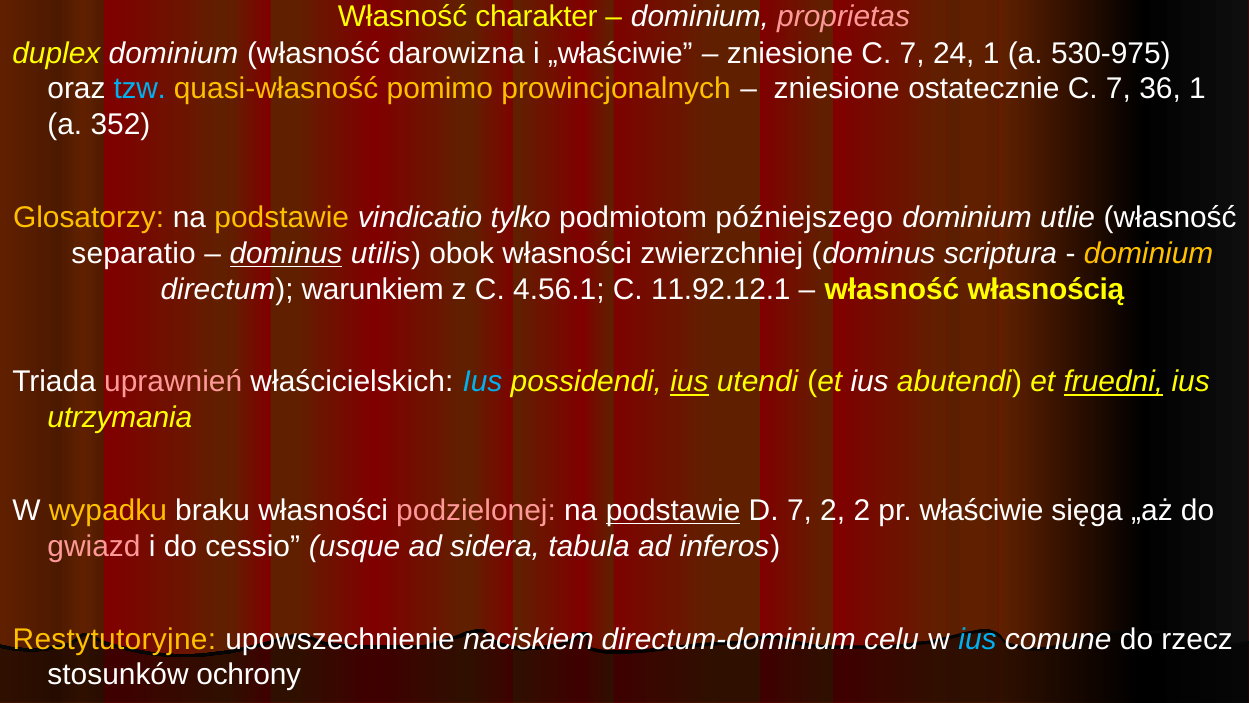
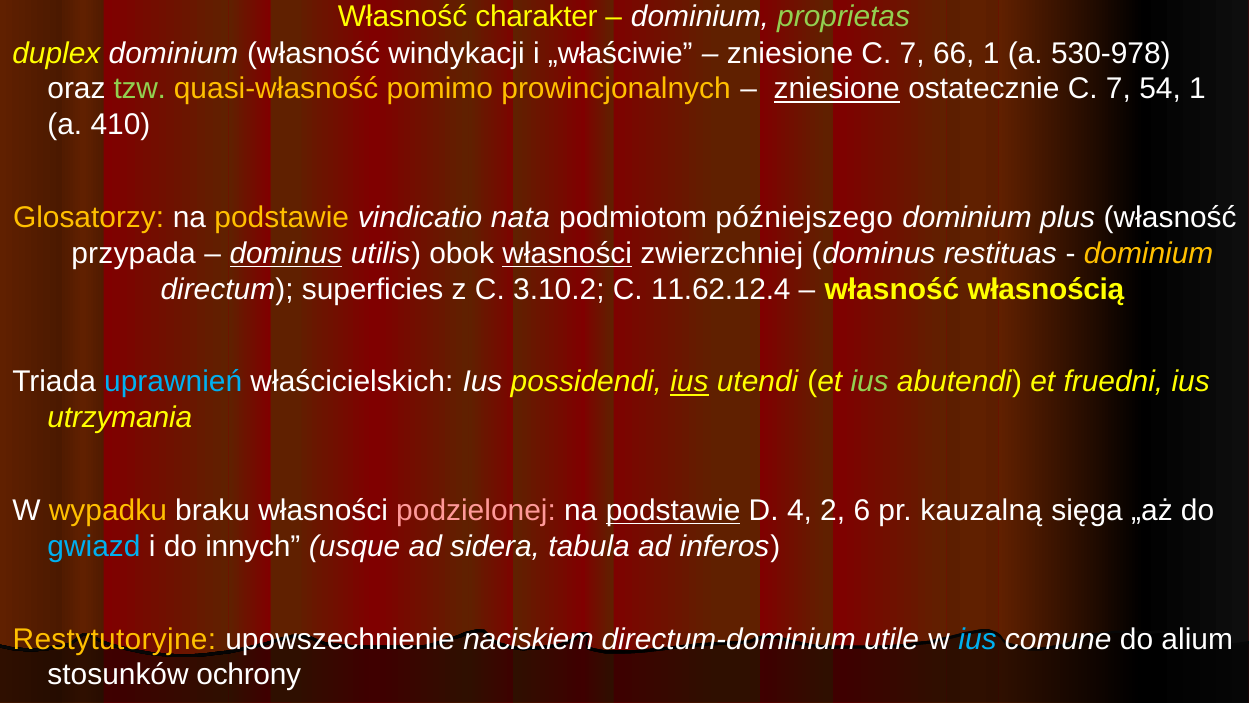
proprietas colour: pink -> light green (844, 17)
darowizna: darowizna -> windykacji (457, 53)
24: 24 -> 66 (954, 53)
530-975: 530-975 -> 530-978 (1111, 53)
tzw colour: light blue -> light green (140, 89)
zniesione underline: none -> present (837, 89)
36: 36 -> 54 (1160, 89)
352: 352 -> 410 (121, 125)
tylko: tylko -> nata (520, 217)
utlie: utlie -> plus (1068, 217)
separatio: separatio -> przypada (134, 253)
własności underline: none -> present (567, 253)
scriptura: scriptura -> restituas (1000, 253)
warunkiem: warunkiem -> superficies (373, 289)
4.56.1: 4.56.1 -> 3.10.2 (559, 289)
11.92.12.1: 11.92.12.1 -> 11.62.12.4 (721, 289)
uprawnień colour: pink -> light blue (173, 382)
Ius colour: light blue -> white (483, 382)
ius colour: white -> light green (870, 382)
fruedni underline: present -> none (1113, 382)
D 7: 7 -> 4 (799, 510)
2 2: 2 -> 6 (862, 510)
właściwie: właściwie -> kauzalną (981, 510)
gwiazd colour: pink -> light blue (94, 546)
cessio: cessio -> innych (253, 546)
celu: celu -> utile (892, 639)
rzecz: rzecz -> alium (1197, 639)
